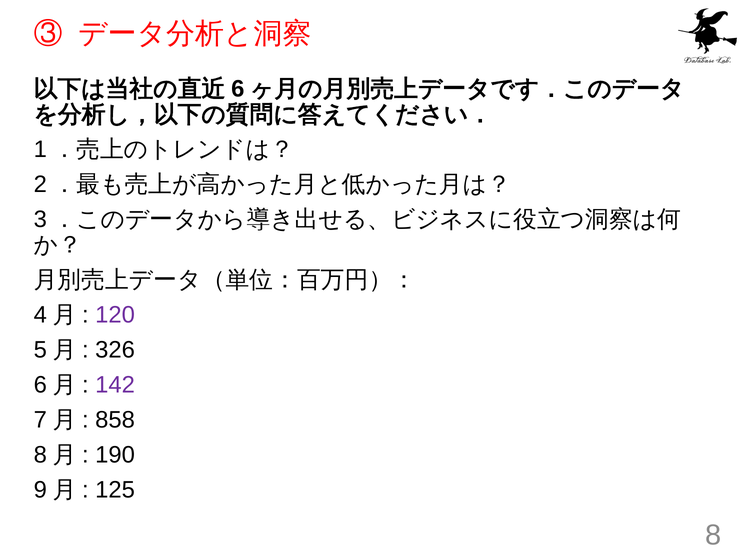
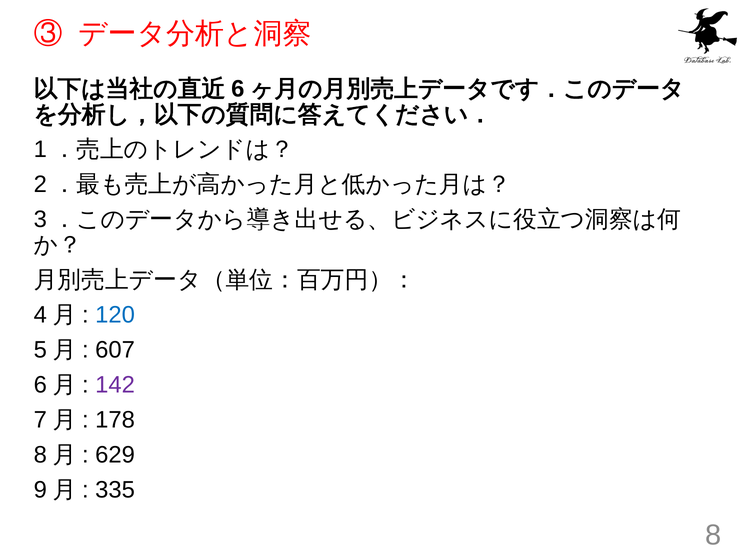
120 colour: purple -> blue (115, 315)
326: 326 -> 607 (115, 350)
858: 858 -> 178 (115, 420)
190: 190 -> 629 (115, 455)
125: 125 -> 335 (115, 490)
